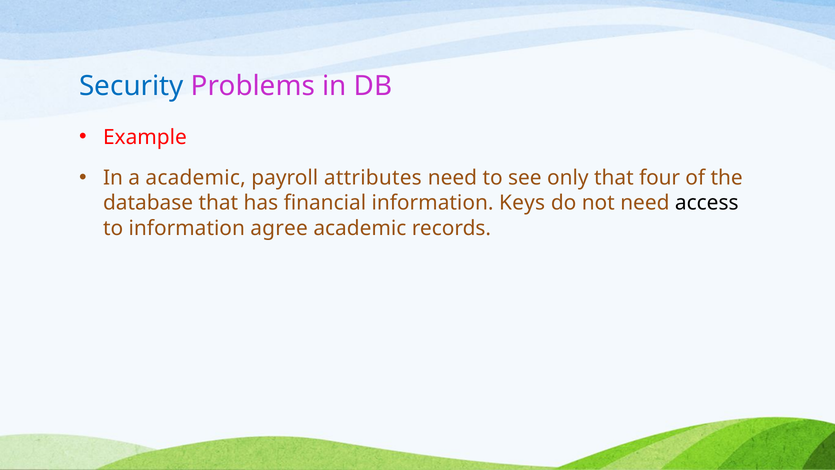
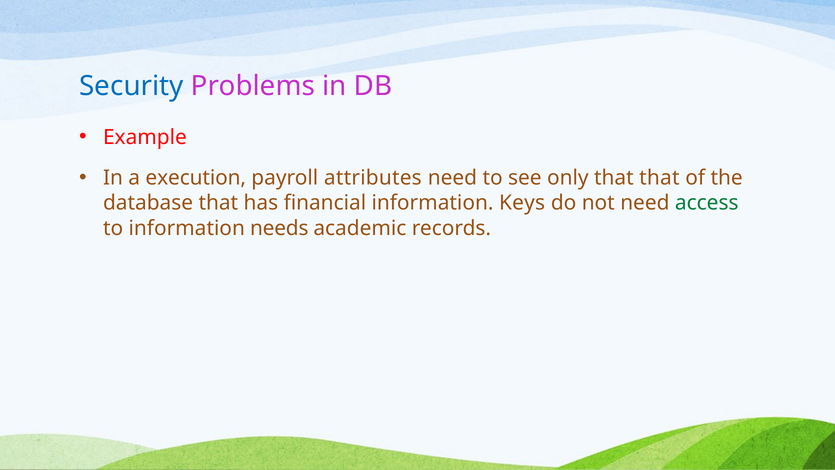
a academic: academic -> execution (196, 178)
that four: four -> that (659, 178)
access colour: black -> green (707, 203)
agree: agree -> needs (279, 228)
